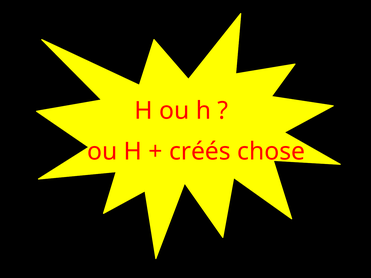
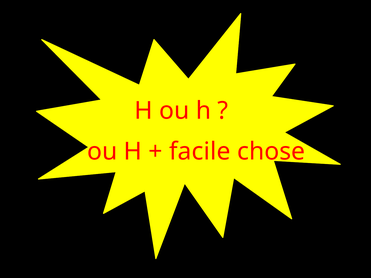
créés: créés -> facile (200, 152)
